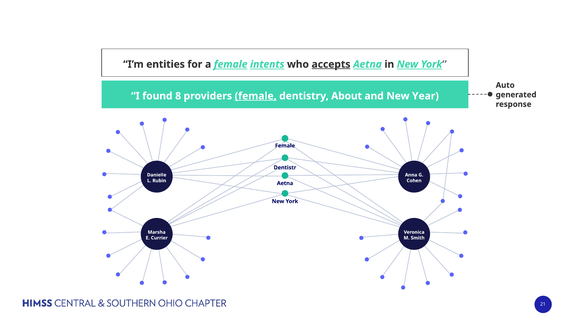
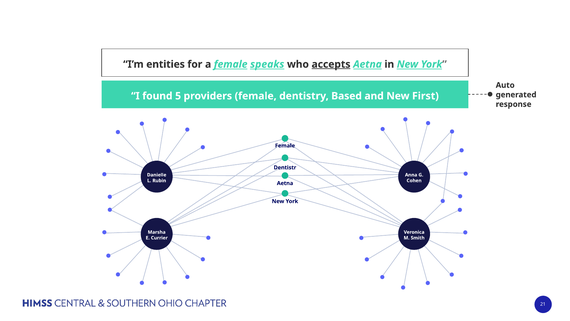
intents: intents -> speaks (267, 64)
8: 8 -> 5 (178, 96)
female underline: present -> none (256, 96)
About: About -> Based (347, 96)
Year: Year -> First (425, 96)
